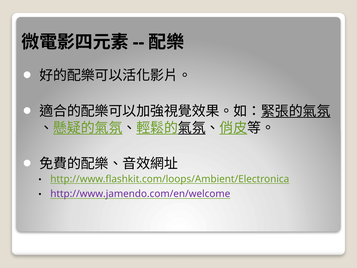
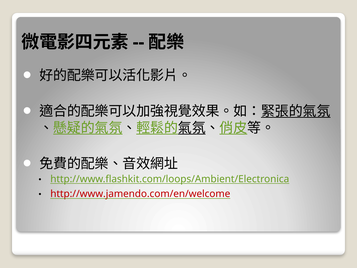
http://www.jamendo.com/en/welcome colour: purple -> red (140, 194)
